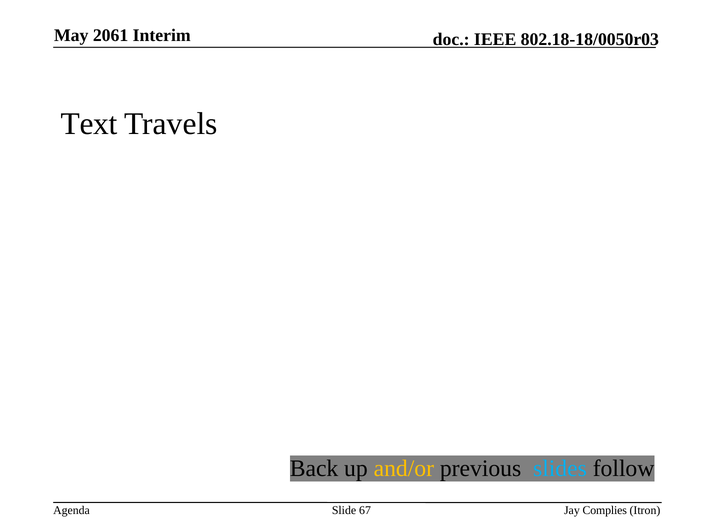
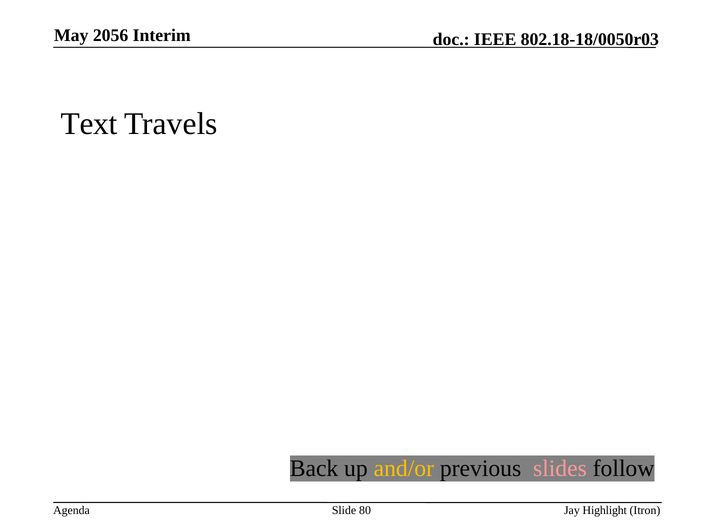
2061: 2061 -> 2056 (111, 35)
slides colour: light blue -> pink (560, 468)
67: 67 -> 80 (365, 510)
Complies: Complies -> Highlight (605, 510)
